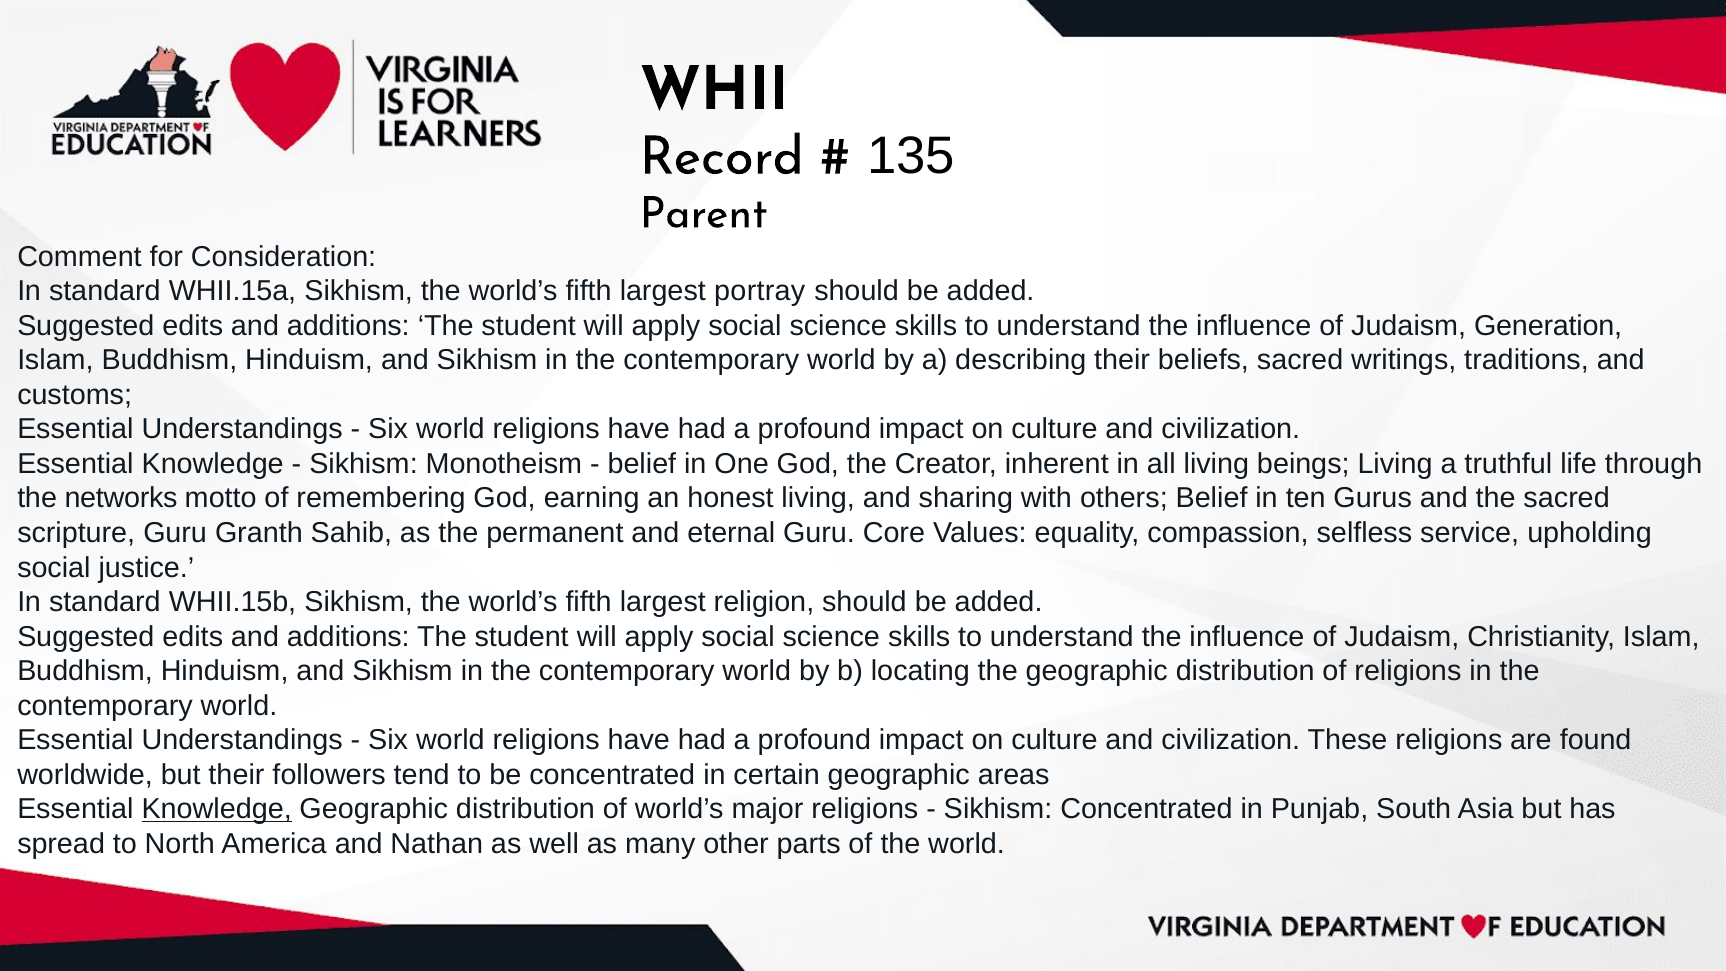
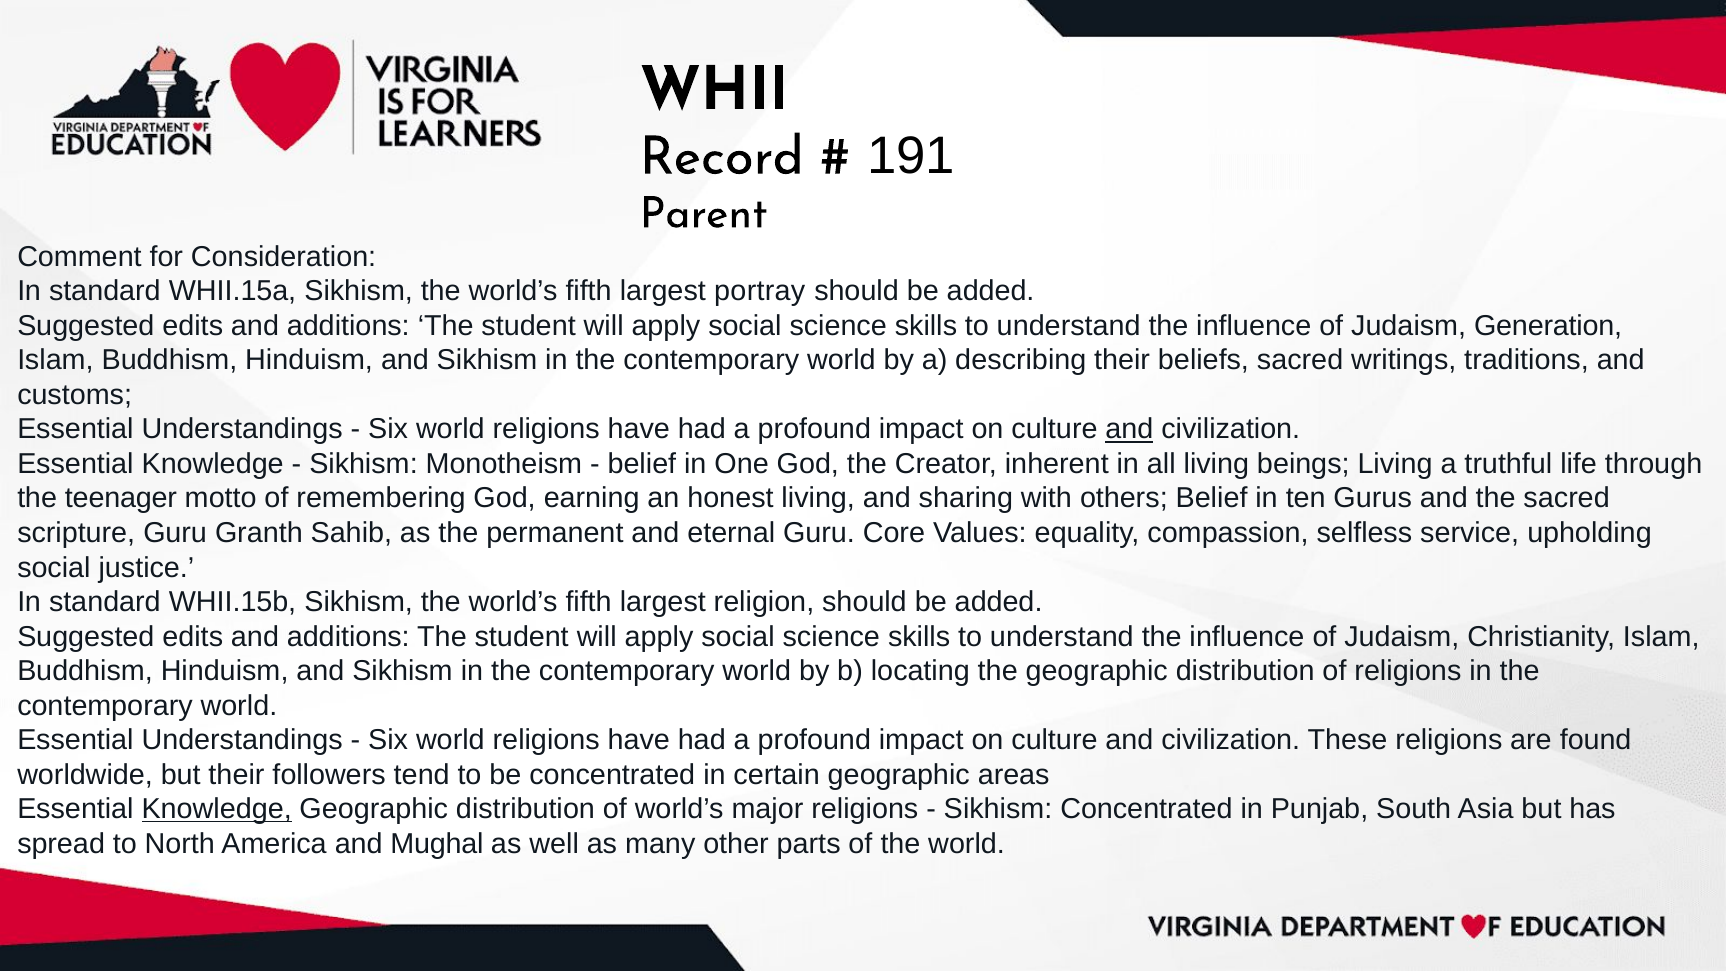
135: 135 -> 191 (911, 156)
and underline: none -> present (1129, 429)
networks: networks -> teenager (121, 498)
Nathan: Nathan -> Mughal (437, 844)
